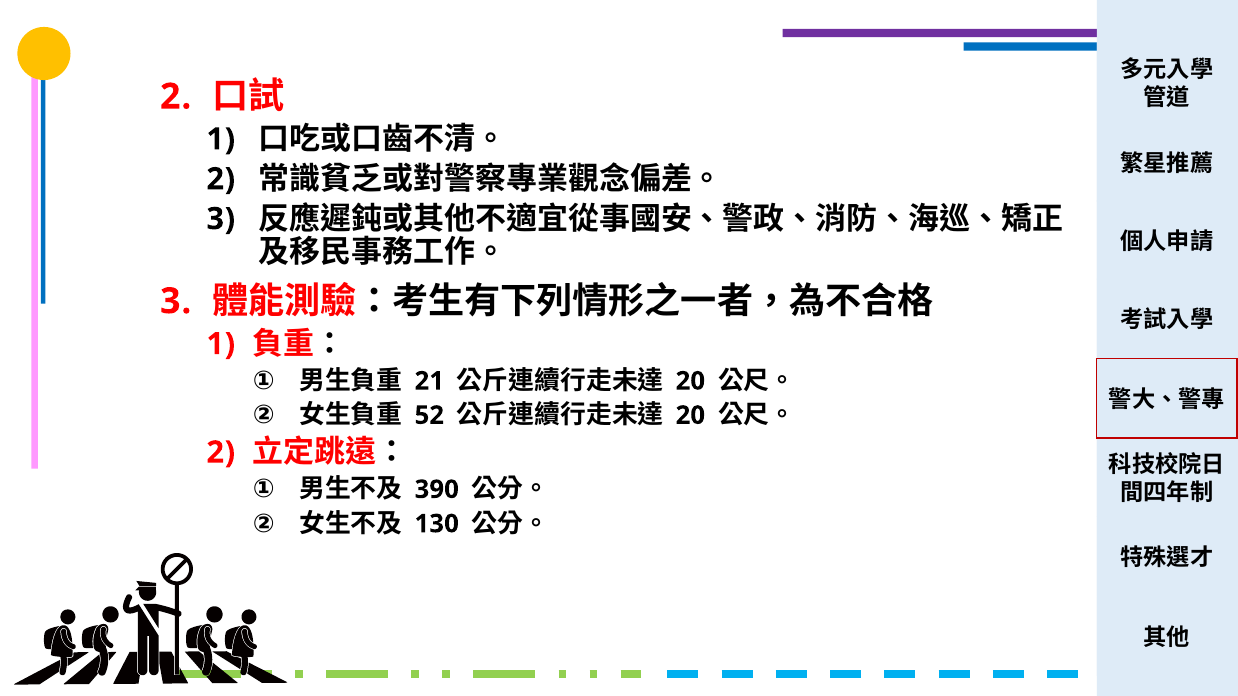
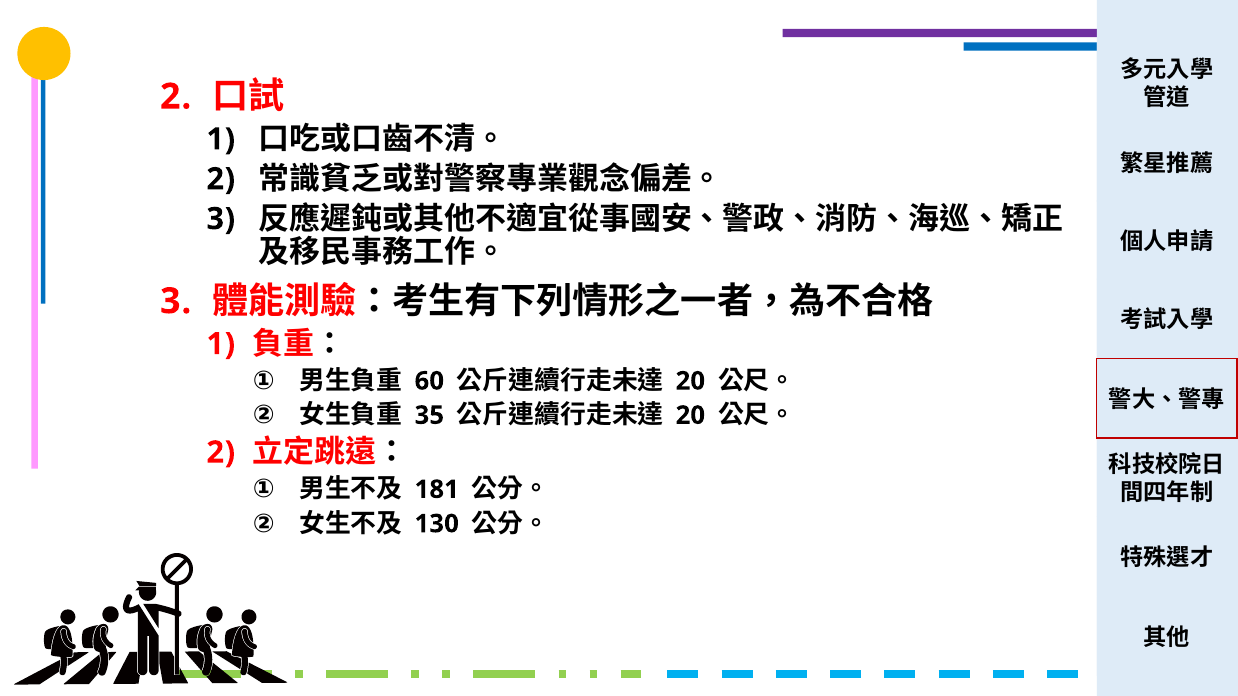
21: 21 -> 60 (429, 381)
52: 52 -> 35 (429, 416)
390: 390 -> 181 (437, 490)
